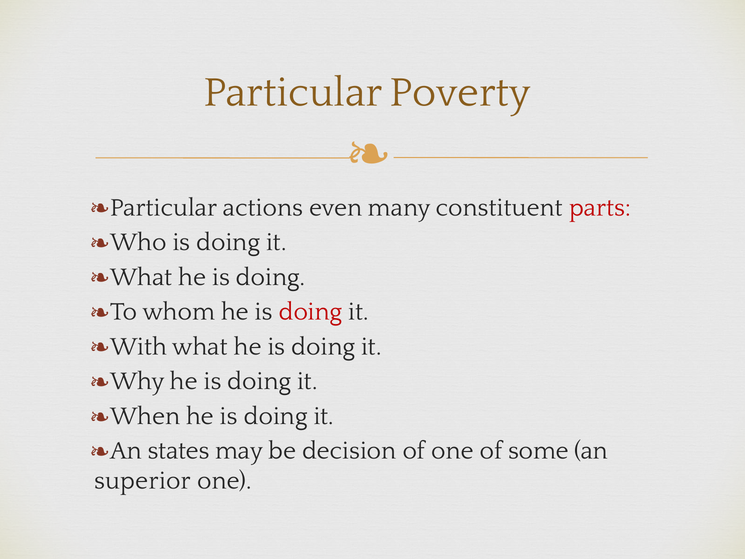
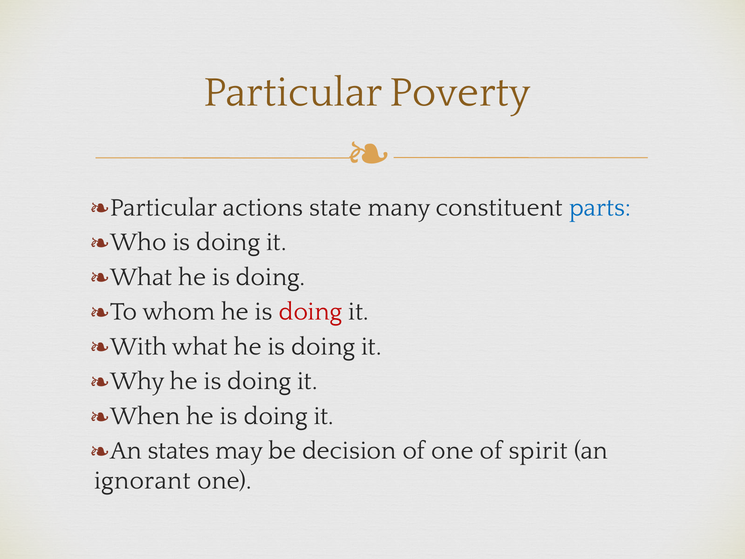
even: even -> state (336, 207)
parts colour: red -> blue (600, 207)
some: some -> spirit (538, 451)
superior: superior -> ignorant (143, 480)
